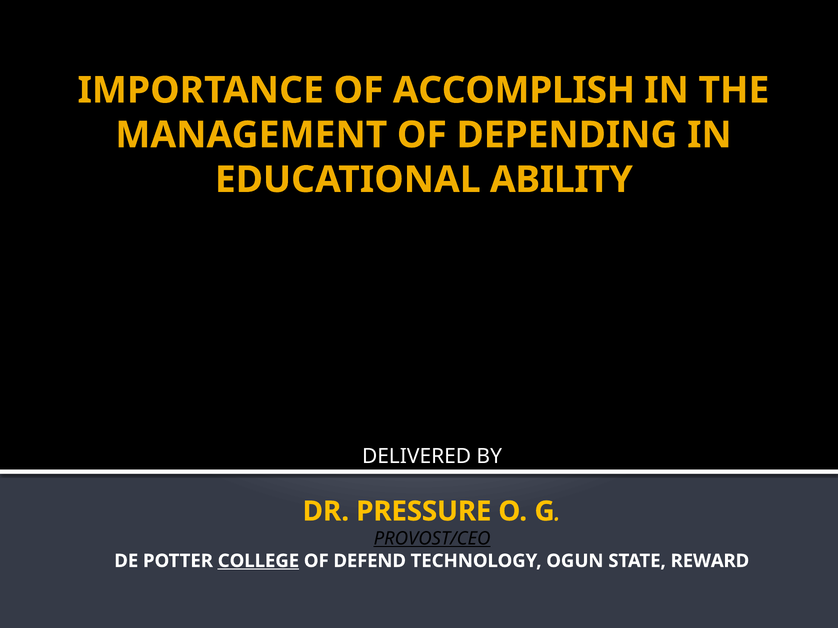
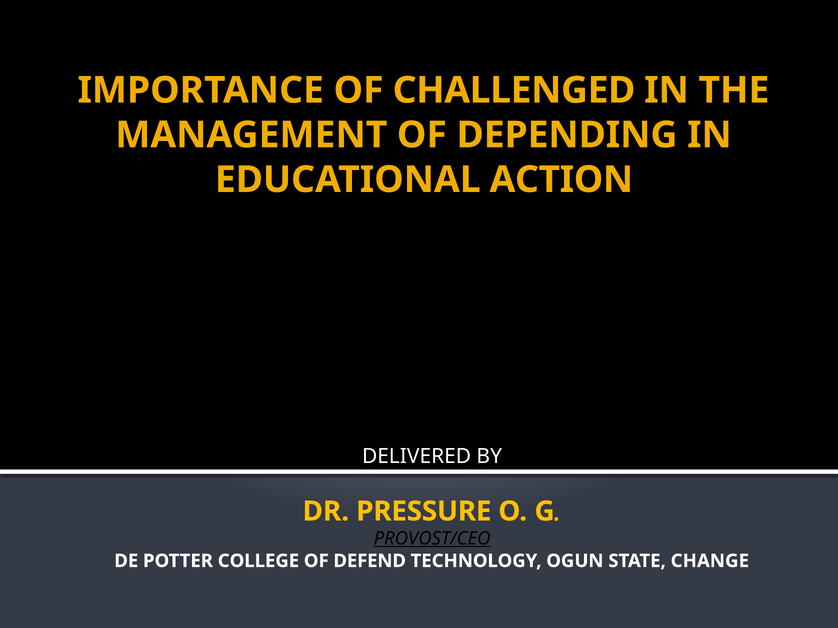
ACCOMPLISH: ACCOMPLISH -> CHALLENGED (514, 90)
ABILITY: ABILITY -> ACTION (561, 180)
COLLEGE underline: present -> none (258, 561)
REWARD: REWARD -> CHANGE (710, 561)
